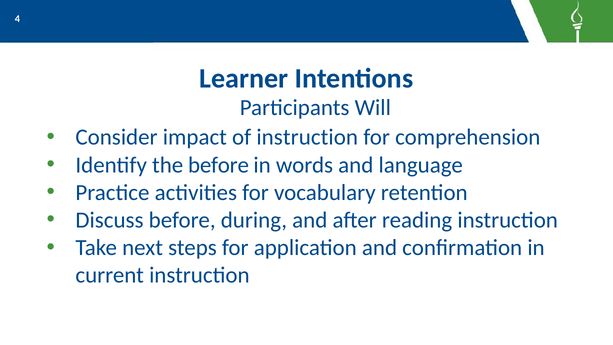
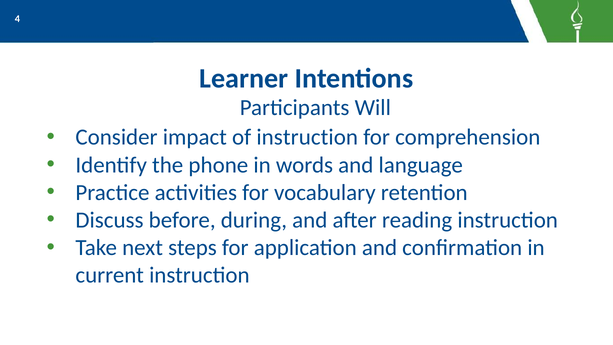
the before: before -> phone (218, 165)
